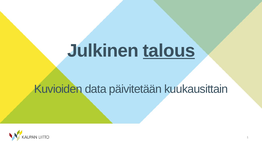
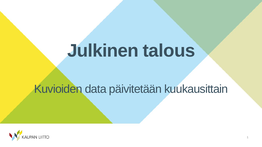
talous underline: present -> none (169, 51)
